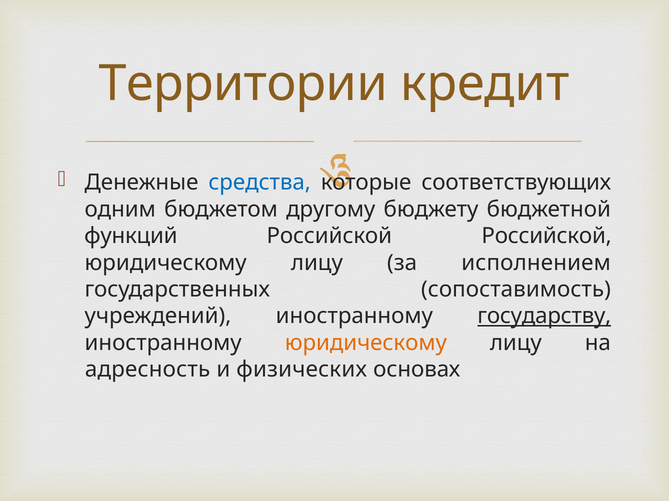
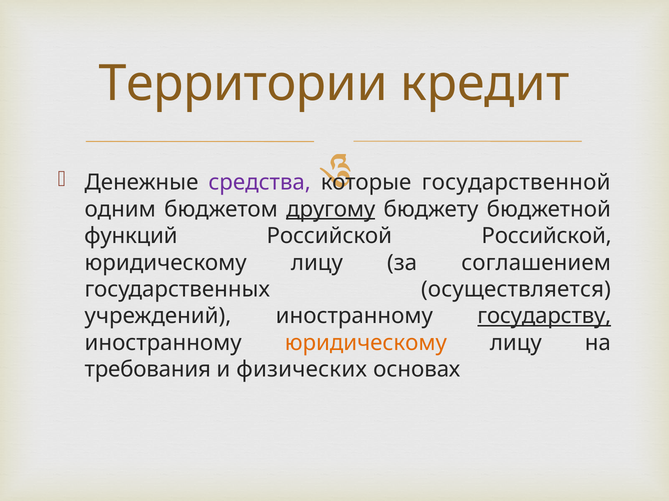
средства colour: blue -> purple (260, 183)
соответствующих: соответствующих -> государственной (516, 183)
другому underline: none -> present (331, 210)
исполнением: исполнением -> соглашением (536, 263)
сопоставимость: сопоставимость -> осуществляется (516, 290)
адресность: адресность -> требования (148, 370)
